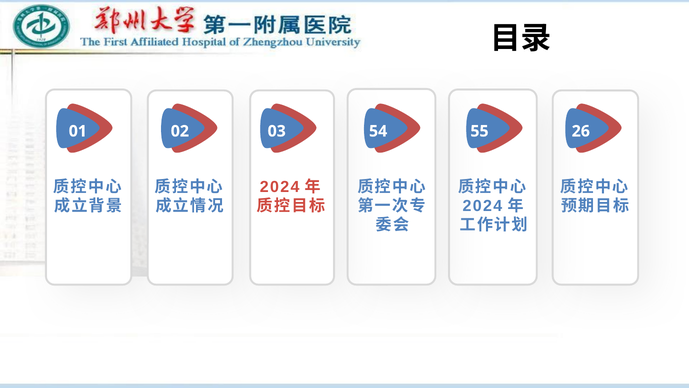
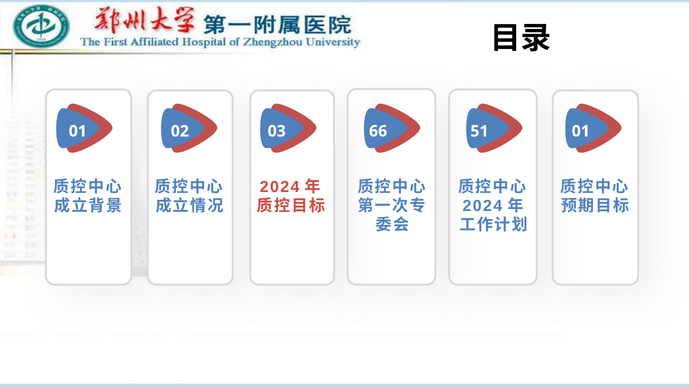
54: 54 -> 66 (378, 131)
55: 55 -> 51 (479, 131)
01 26: 26 -> 01 (581, 131)
